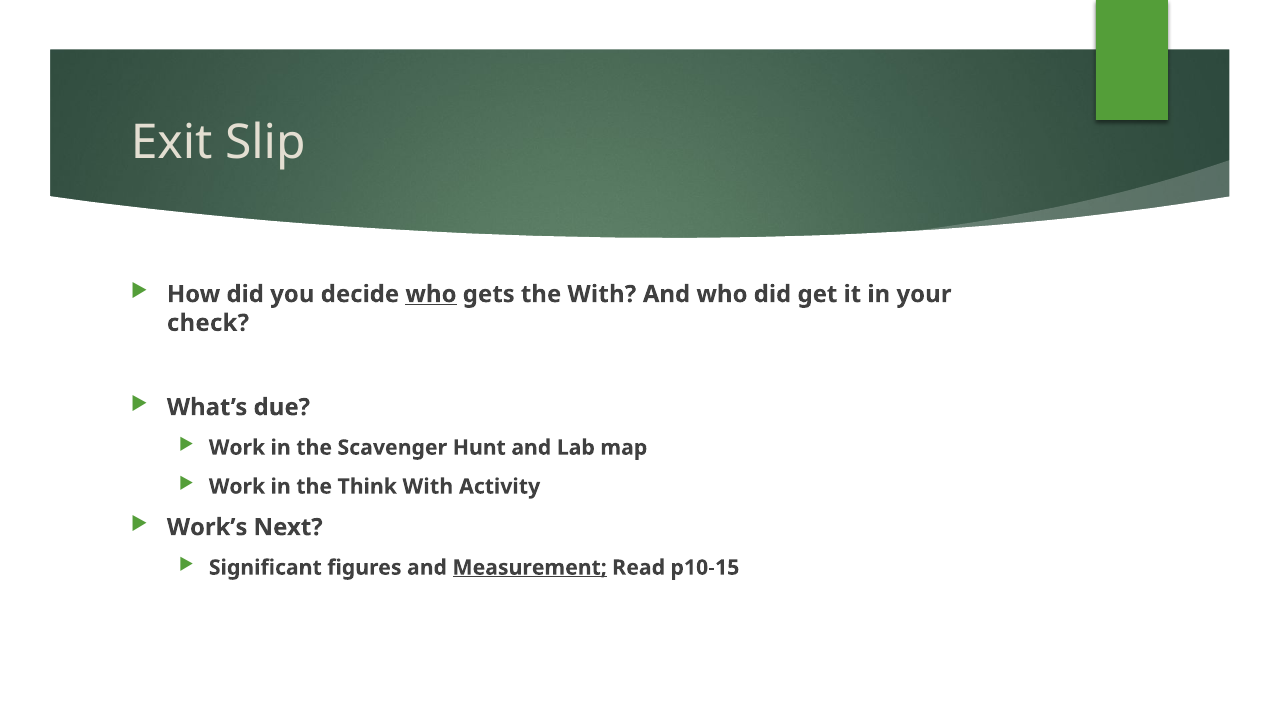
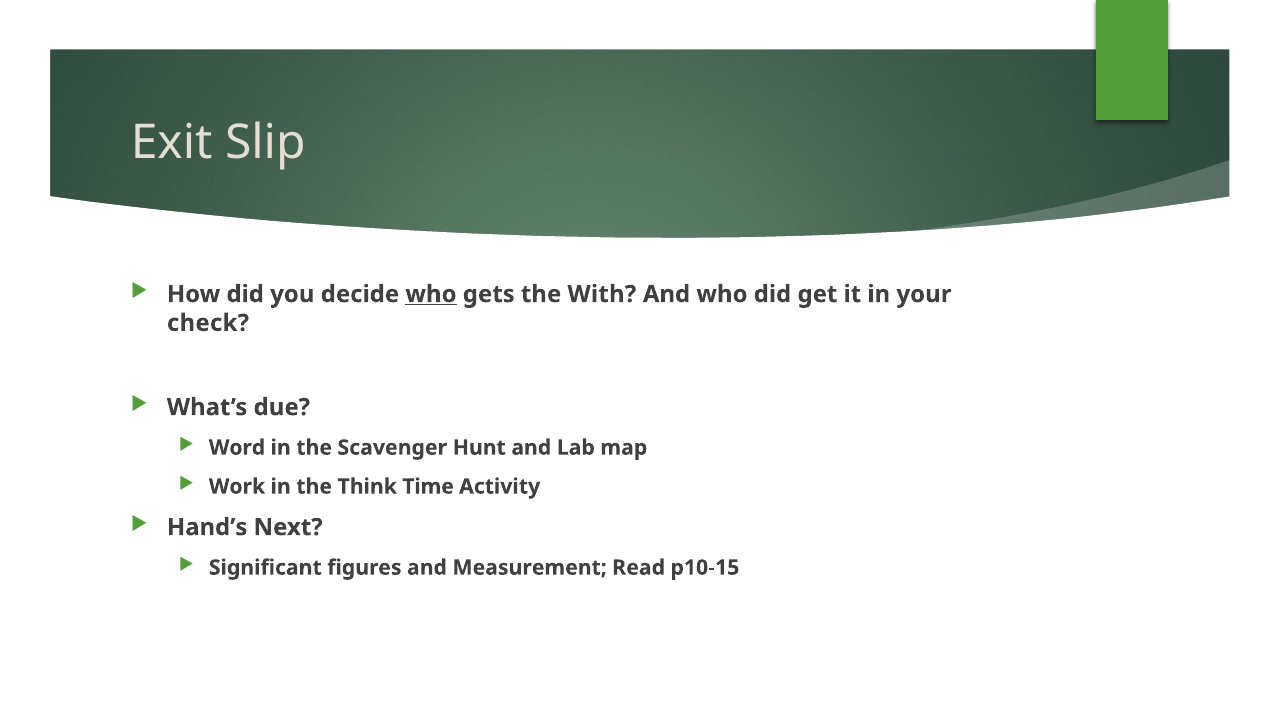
Work: Work -> Word (237, 448)
Think With: With -> Time (428, 487)
Work’s: Work’s -> Hand’s (207, 527)
Measurement underline: present -> none (530, 568)
